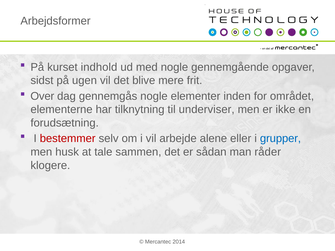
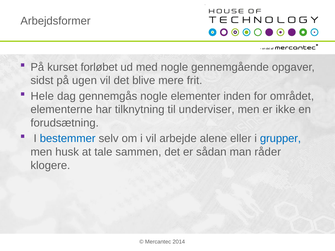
indhold: indhold -> forløbet (99, 67)
Over: Over -> Hele (42, 96)
bestemmer colour: red -> blue (68, 139)
